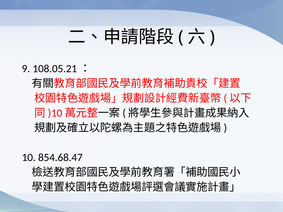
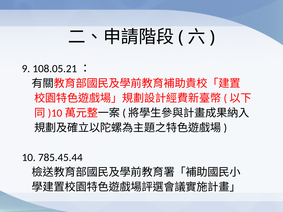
854.68.47: 854.68.47 -> 785.45.44 (60, 158)
